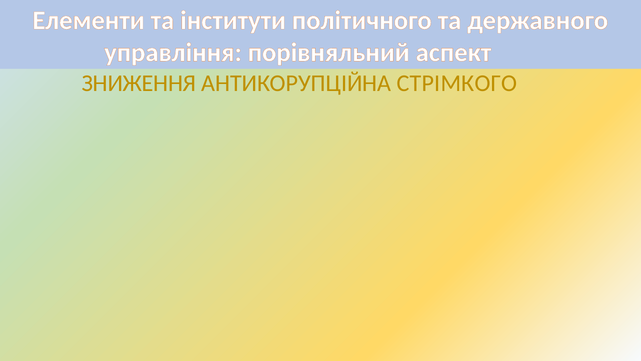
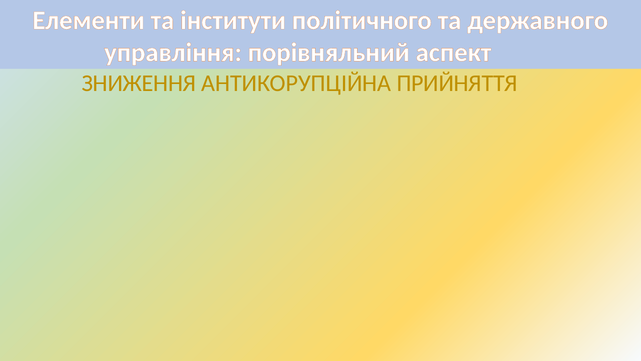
СТРІМКОГО: СТРІМКОГО -> ПРИЙНЯТТЯ (457, 83)
